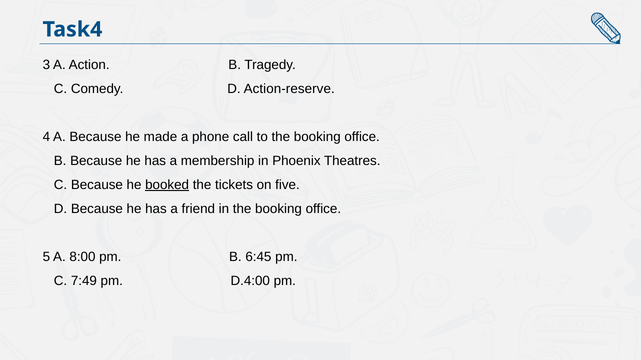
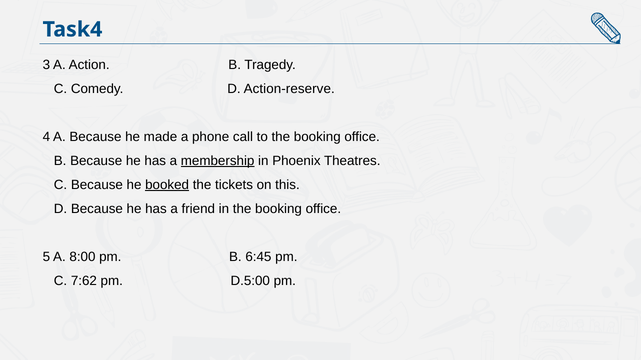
membership underline: none -> present (218, 161)
five: five -> this (287, 185)
7:49: 7:49 -> 7:62 (84, 281)
D.4:00: D.4:00 -> D.5:00 (250, 281)
